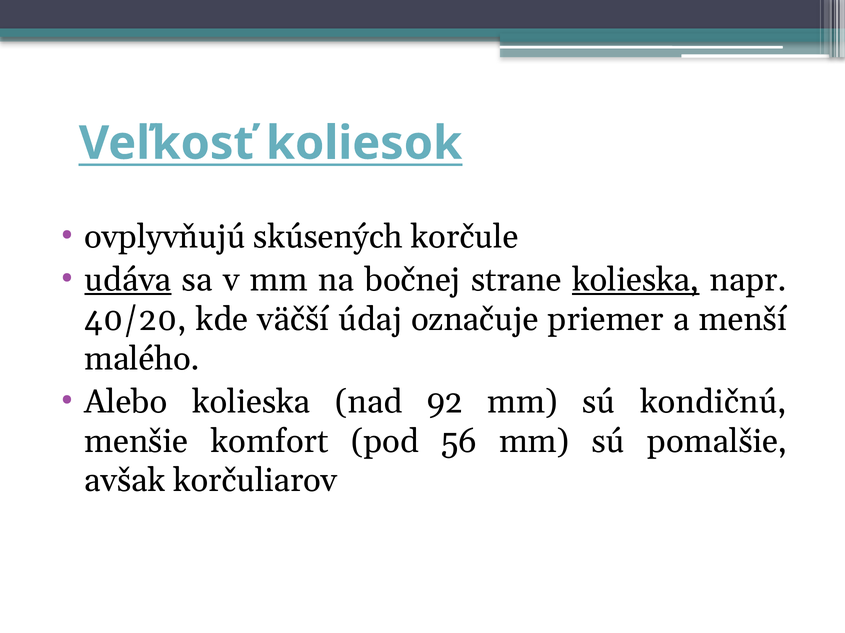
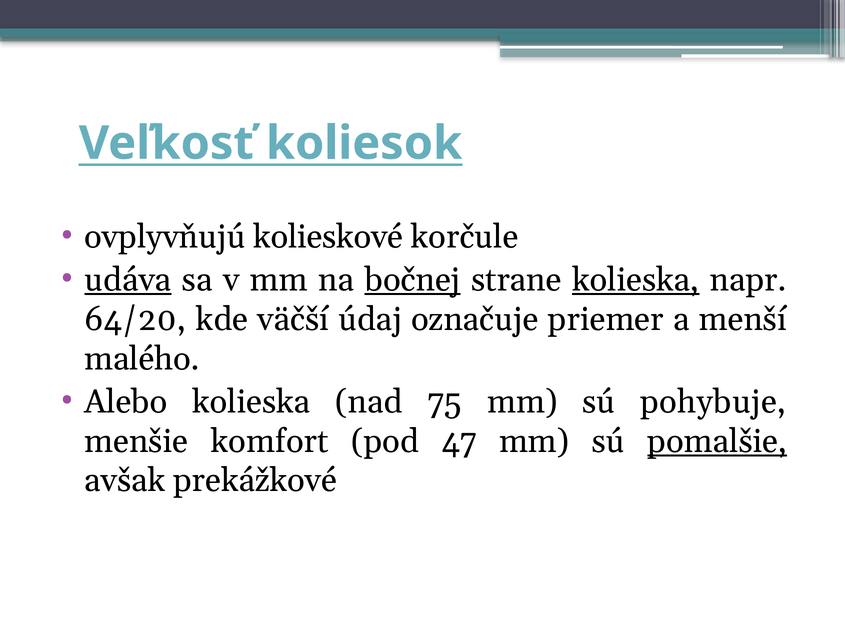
skúsených: skúsených -> kolieskové (328, 237)
bočnej underline: none -> present (413, 280)
40/20: 40/20 -> 64/20 (135, 320)
92: 92 -> 75 (445, 402)
kondičnú: kondičnú -> pohybuje (713, 402)
56: 56 -> 47 (459, 442)
pomalšie underline: none -> present (717, 442)
korčuliarov: korčuliarov -> prekážkové (255, 481)
